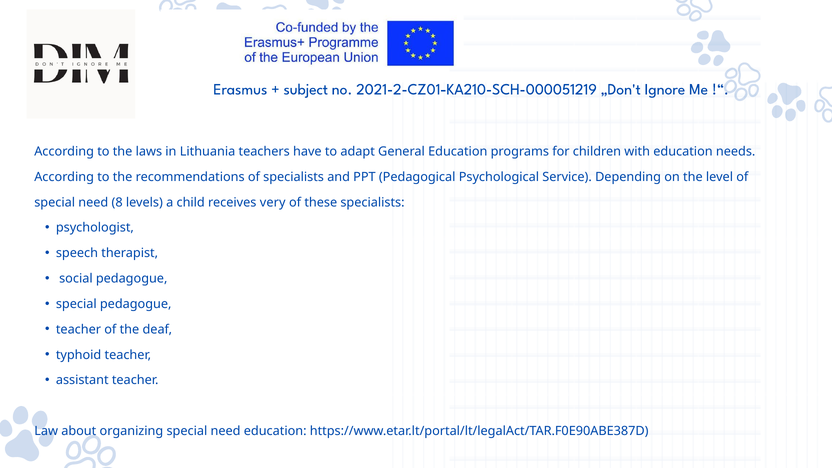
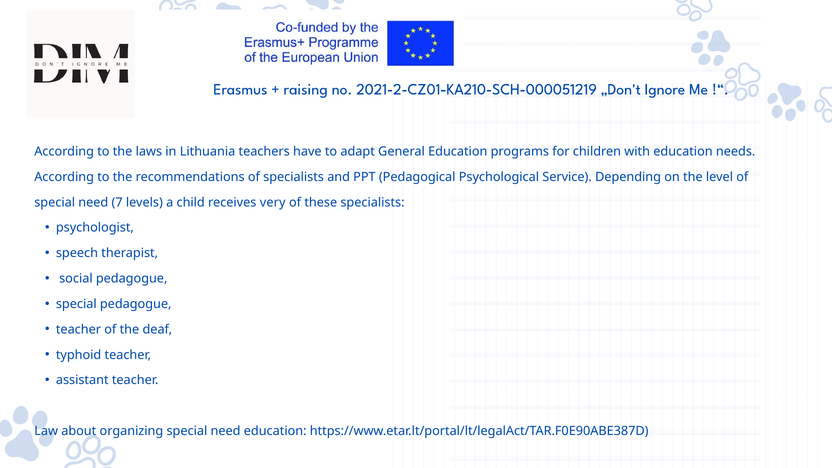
subject: subject -> raising (306, 89)
8: 8 -> 7 (117, 202)
